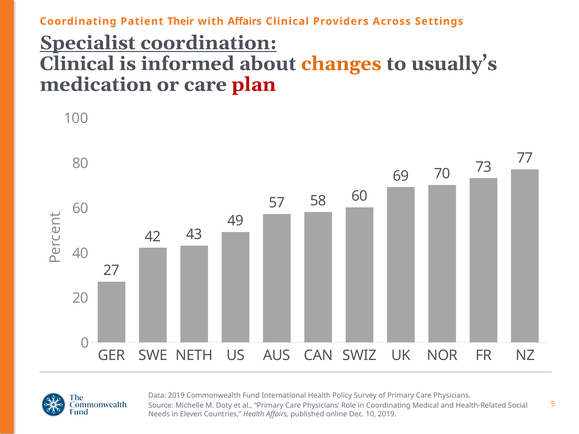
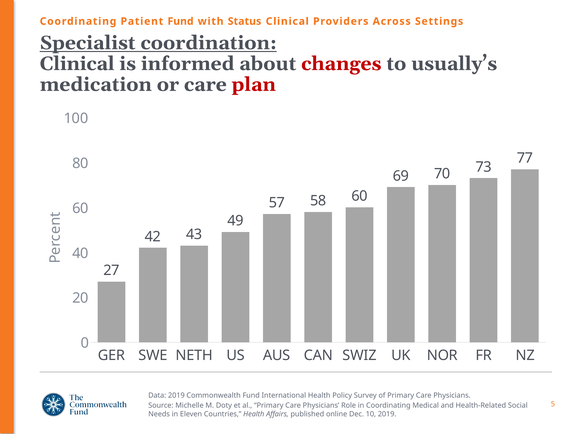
Patient Their: Their -> Fund (181, 21)
with Affairs: Affairs -> Status (245, 21)
changes colour: orange -> red (341, 64)
